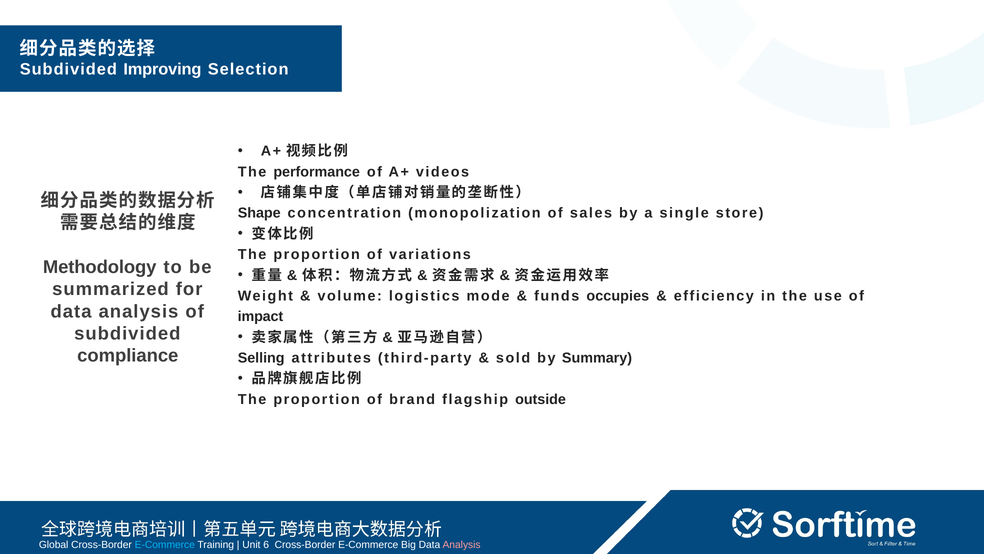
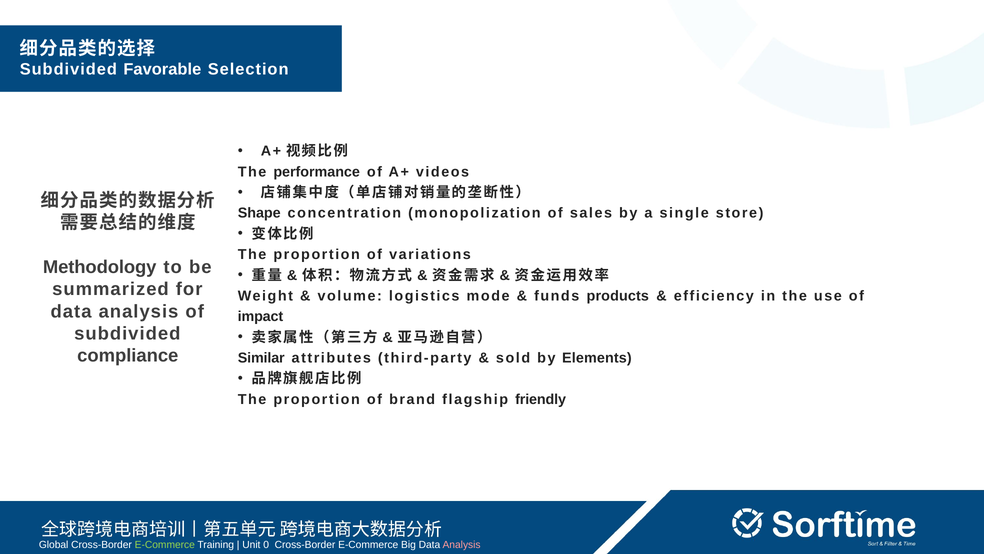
Improving: Improving -> Favorable (162, 69)
occupies: occupies -> products (618, 296)
Selling: Selling -> Similar (261, 358)
Summary: Summary -> Elements (597, 358)
outside: outside -> friendly (541, 399)
E-Commerce colour: light blue -> light green (165, 544)
6: 6 -> 0 (266, 544)
